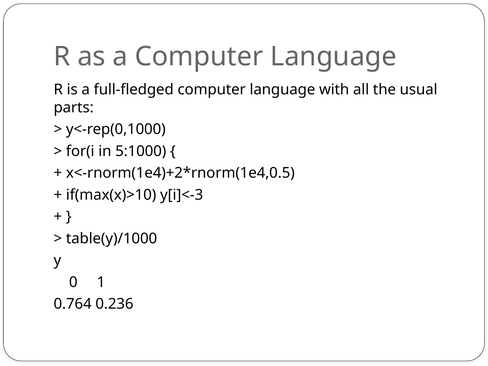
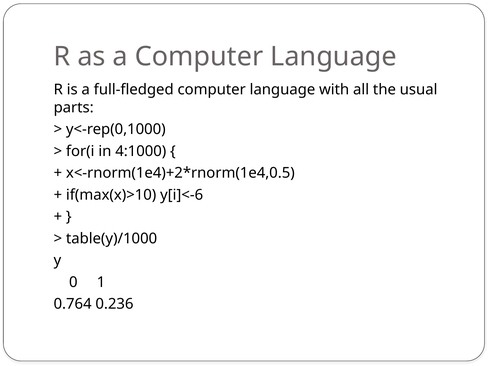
5:1000: 5:1000 -> 4:1000 (141, 151)
y[i]<-3: y[i]<-3 -> y[i]<-6 (182, 195)
